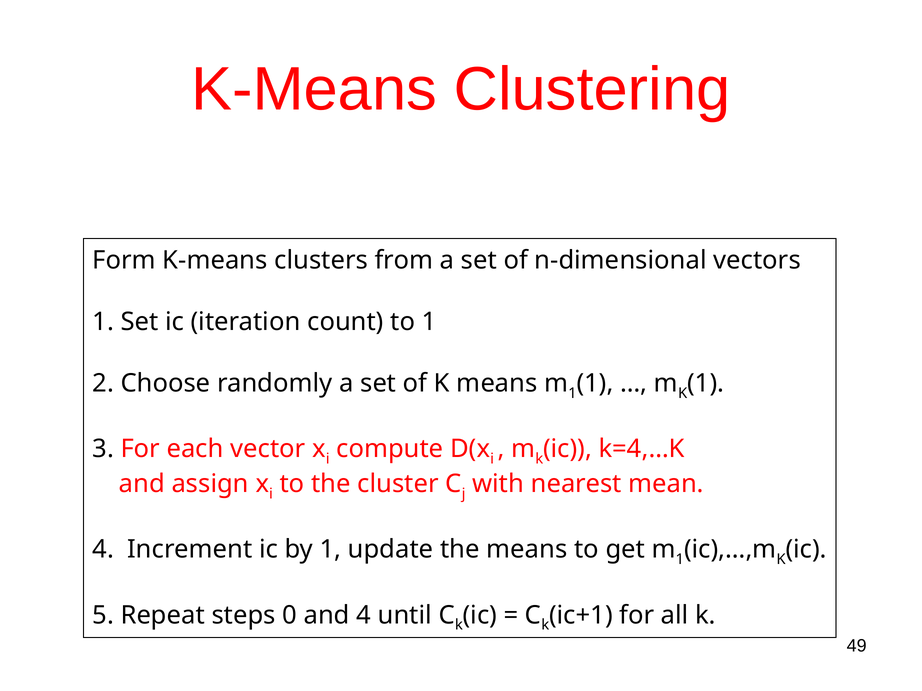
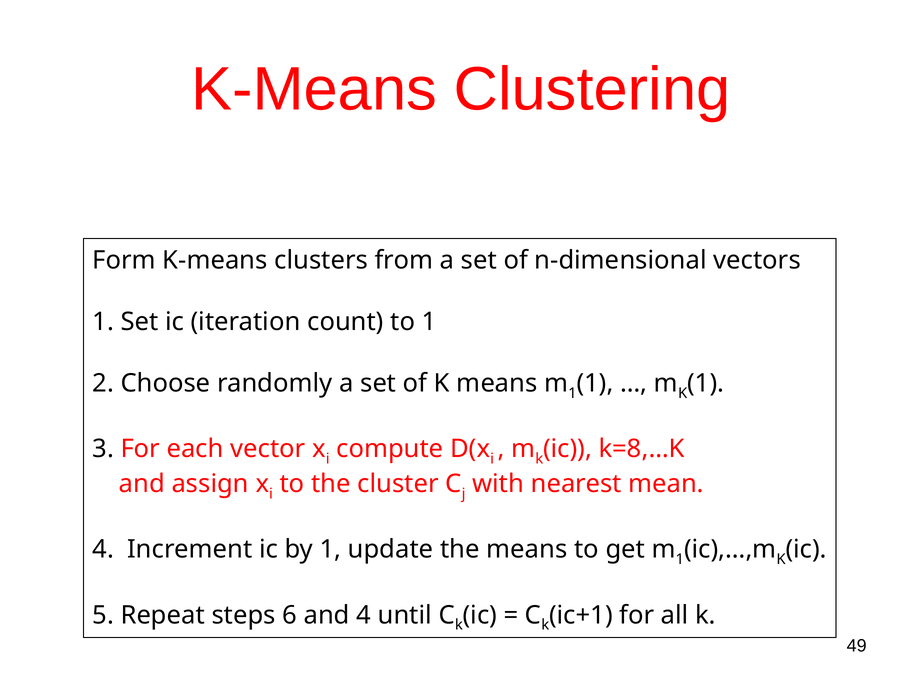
k=4,…K: k=4,…K -> k=8,…K (642, 449)
0: 0 -> 6 (290, 616)
